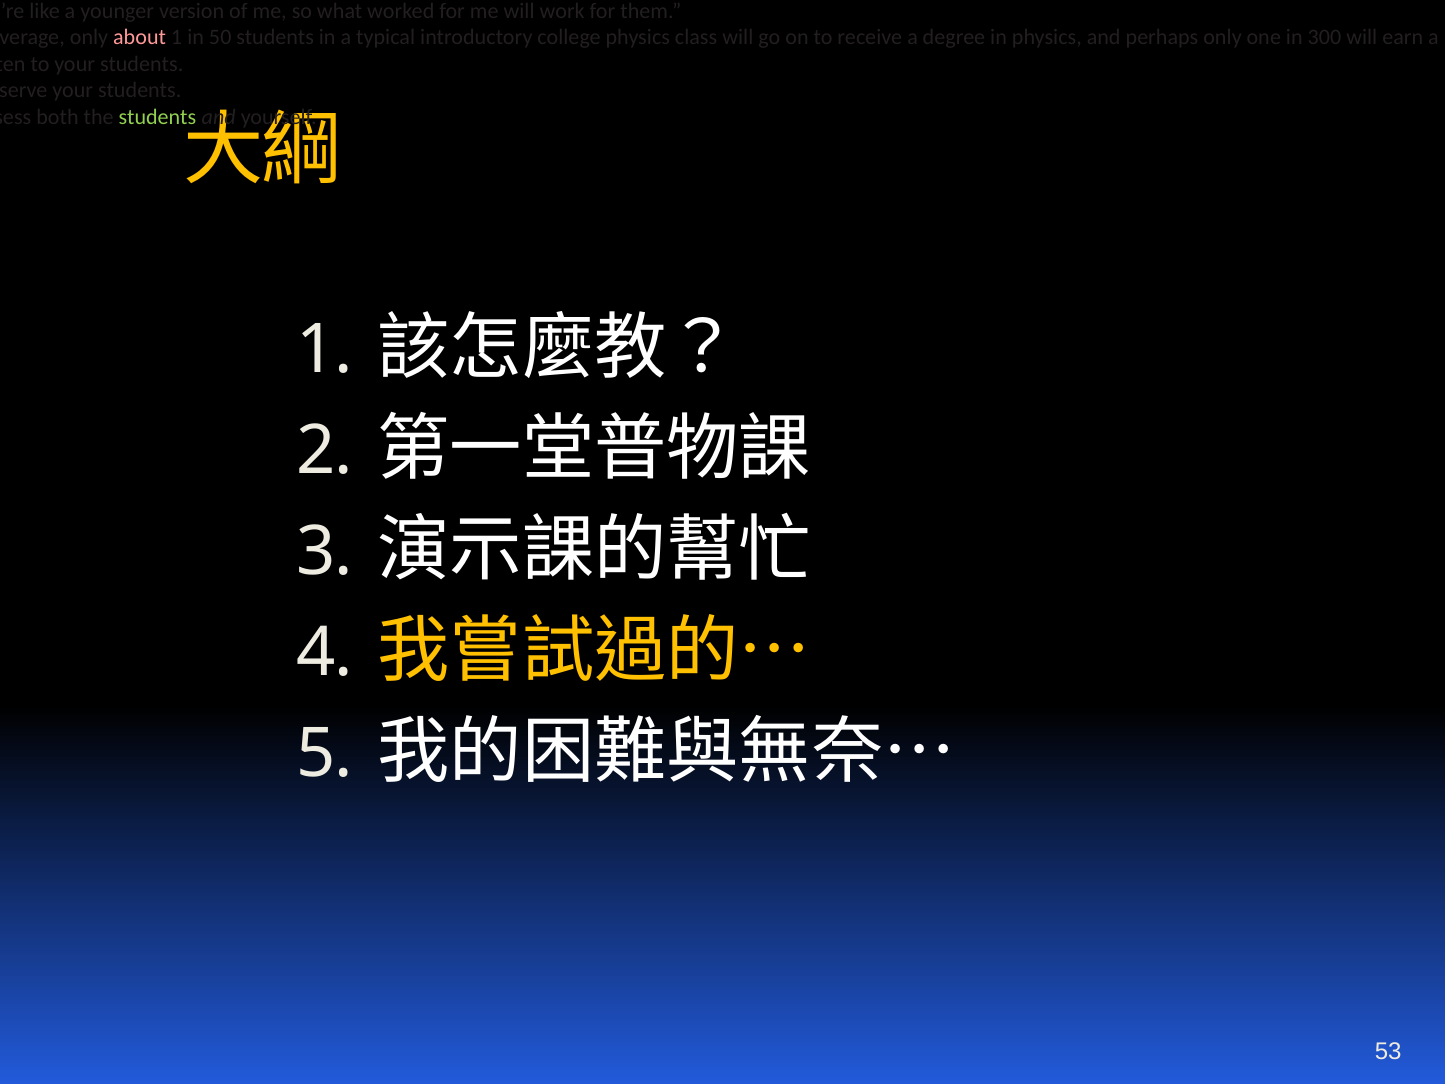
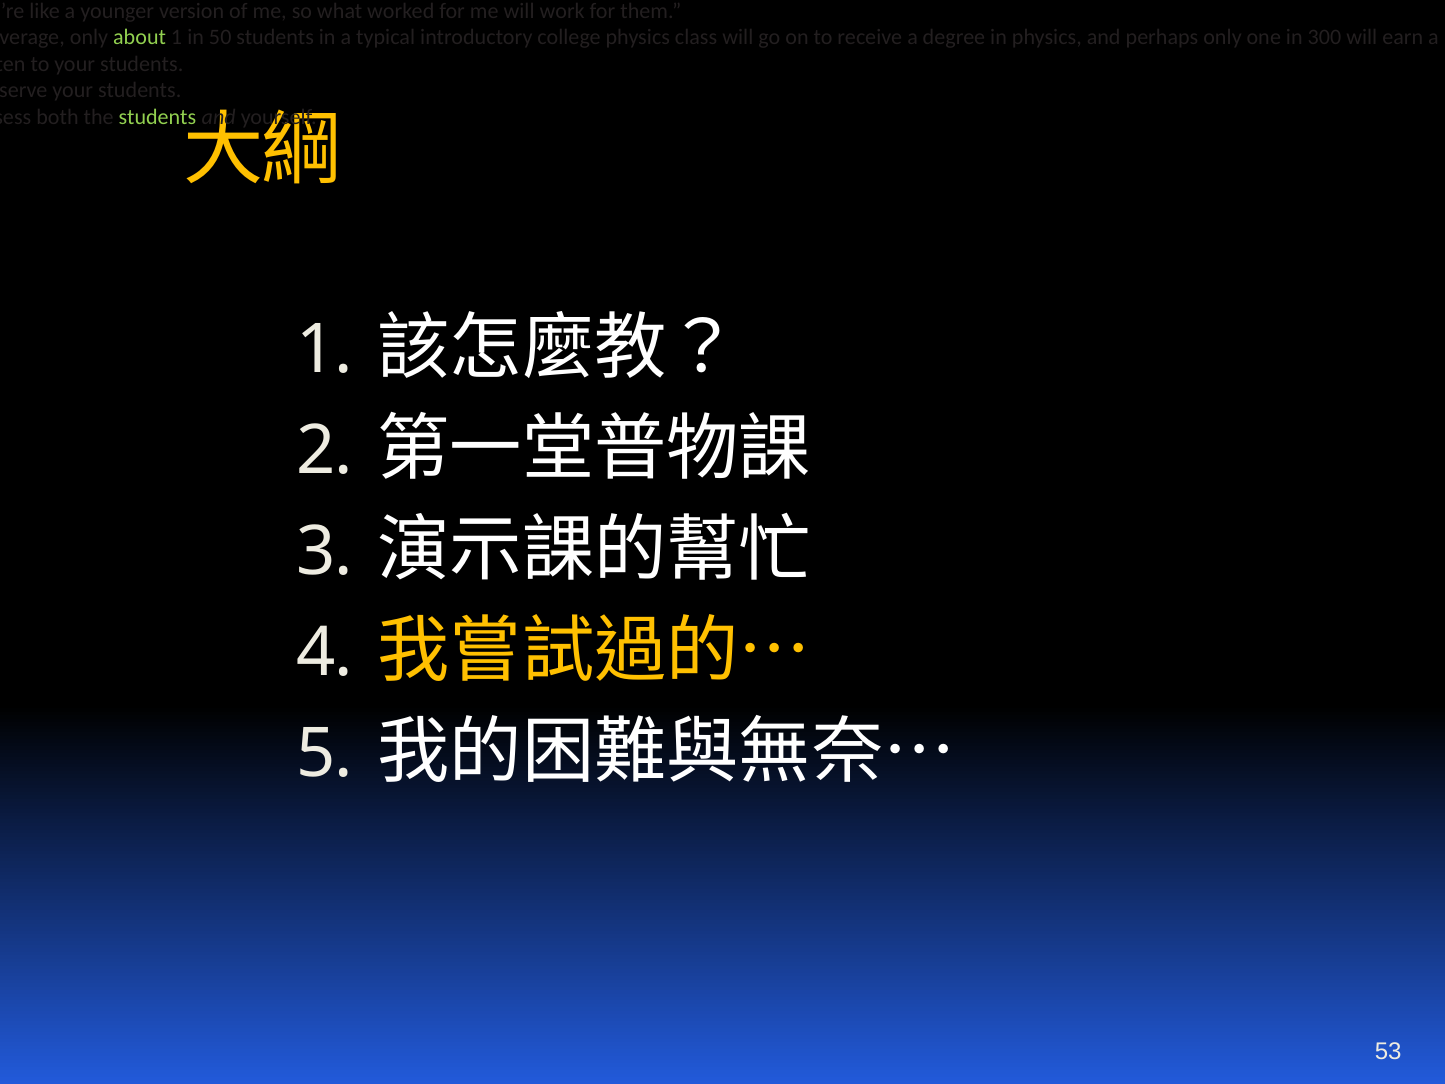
about colour: pink -> light green (140, 38)
